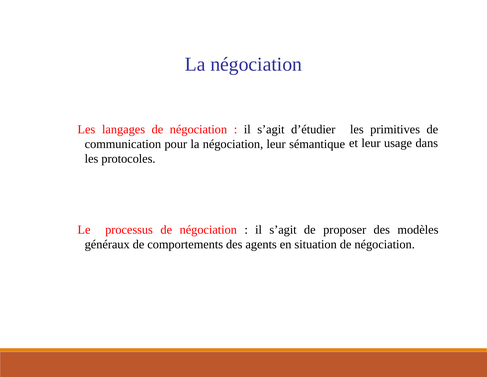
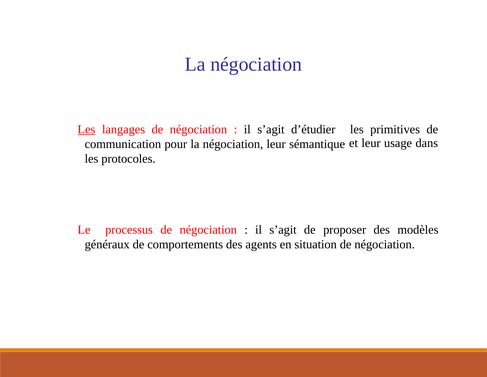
Les underline: none -> present (86, 129)
